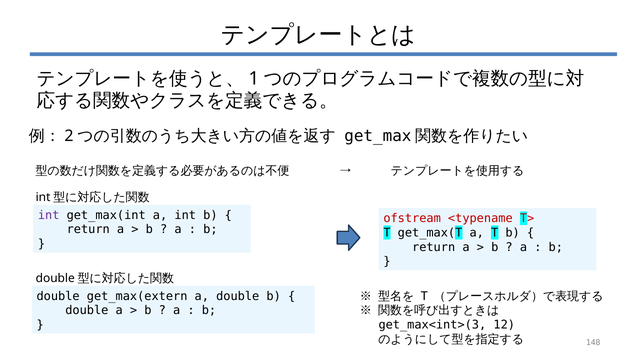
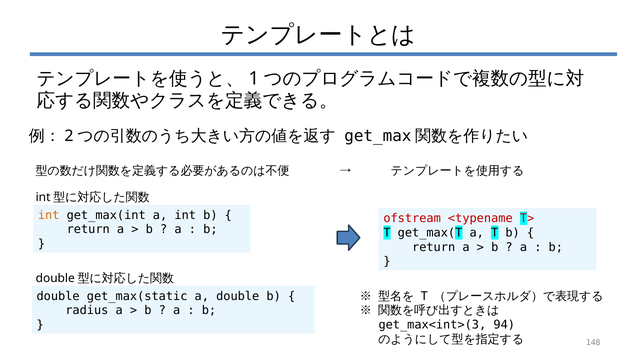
int colour: purple -> orange (49, 215)
get_max(extern: get_max(extern -> get_max(static (137, 295)
double: double -> radius (87, 310)
12: 12 -> 94 (504, 324)
